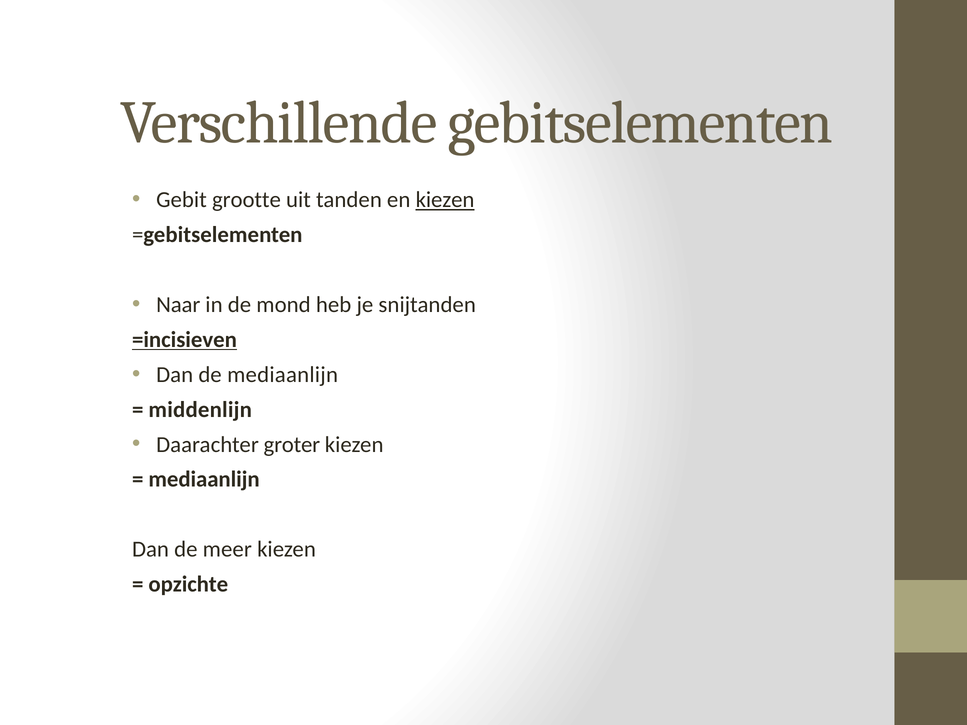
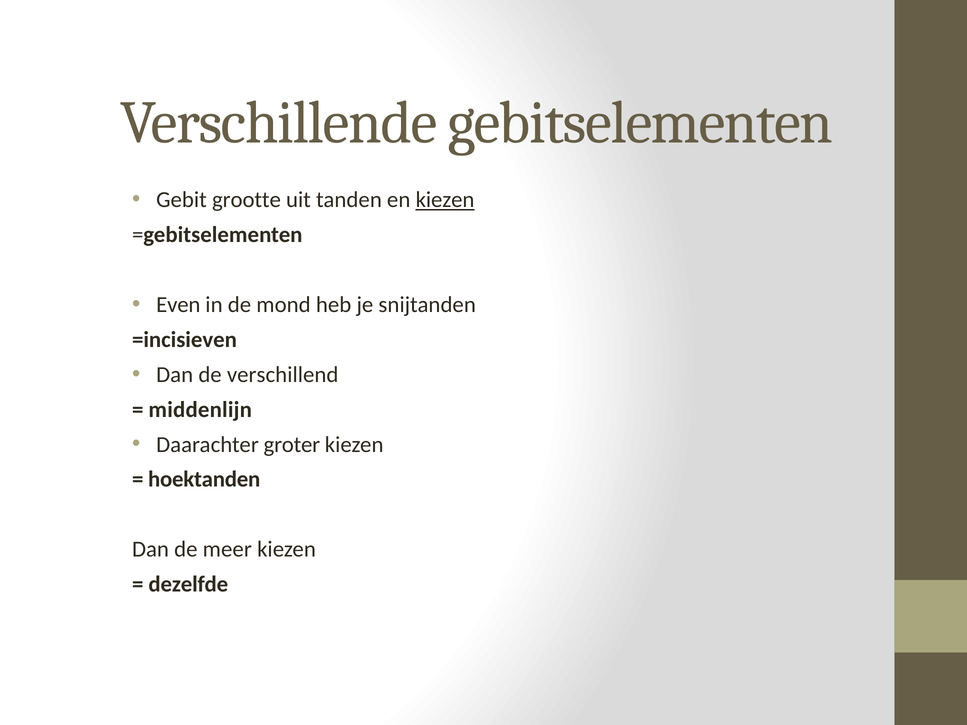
Naar: Naar -> Even (178, 305)
=incisieven underline: present -> none (184, 340)
de mediaanlijn: mediaanlijn -> verschillend (283, 375)
mediaanlijn: mediaanlijn -> hoektanden (204, 480)
opzichte: opzichte -> dezelfde (188, 584)
